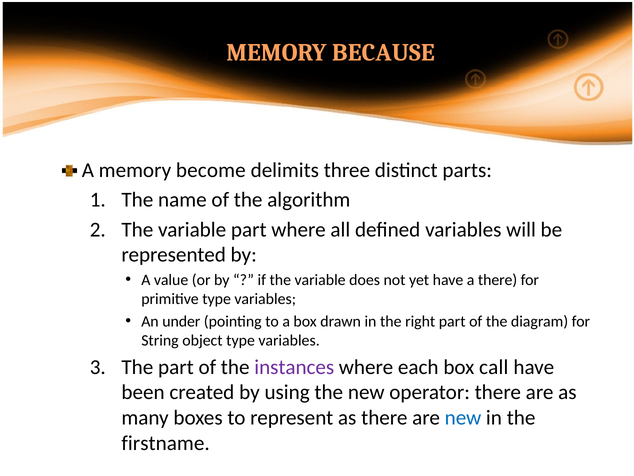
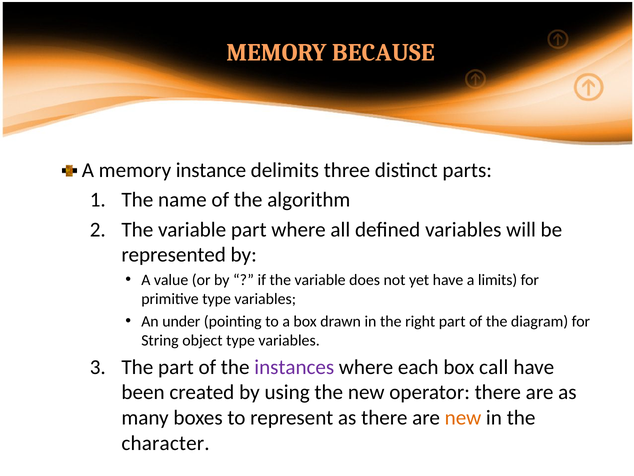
become: become -> instance (211, 170)
a there: there -> limits (498, 280)
new colour: blue -> orange (463, 417)
firstname: firstname -> character (166, 443)
